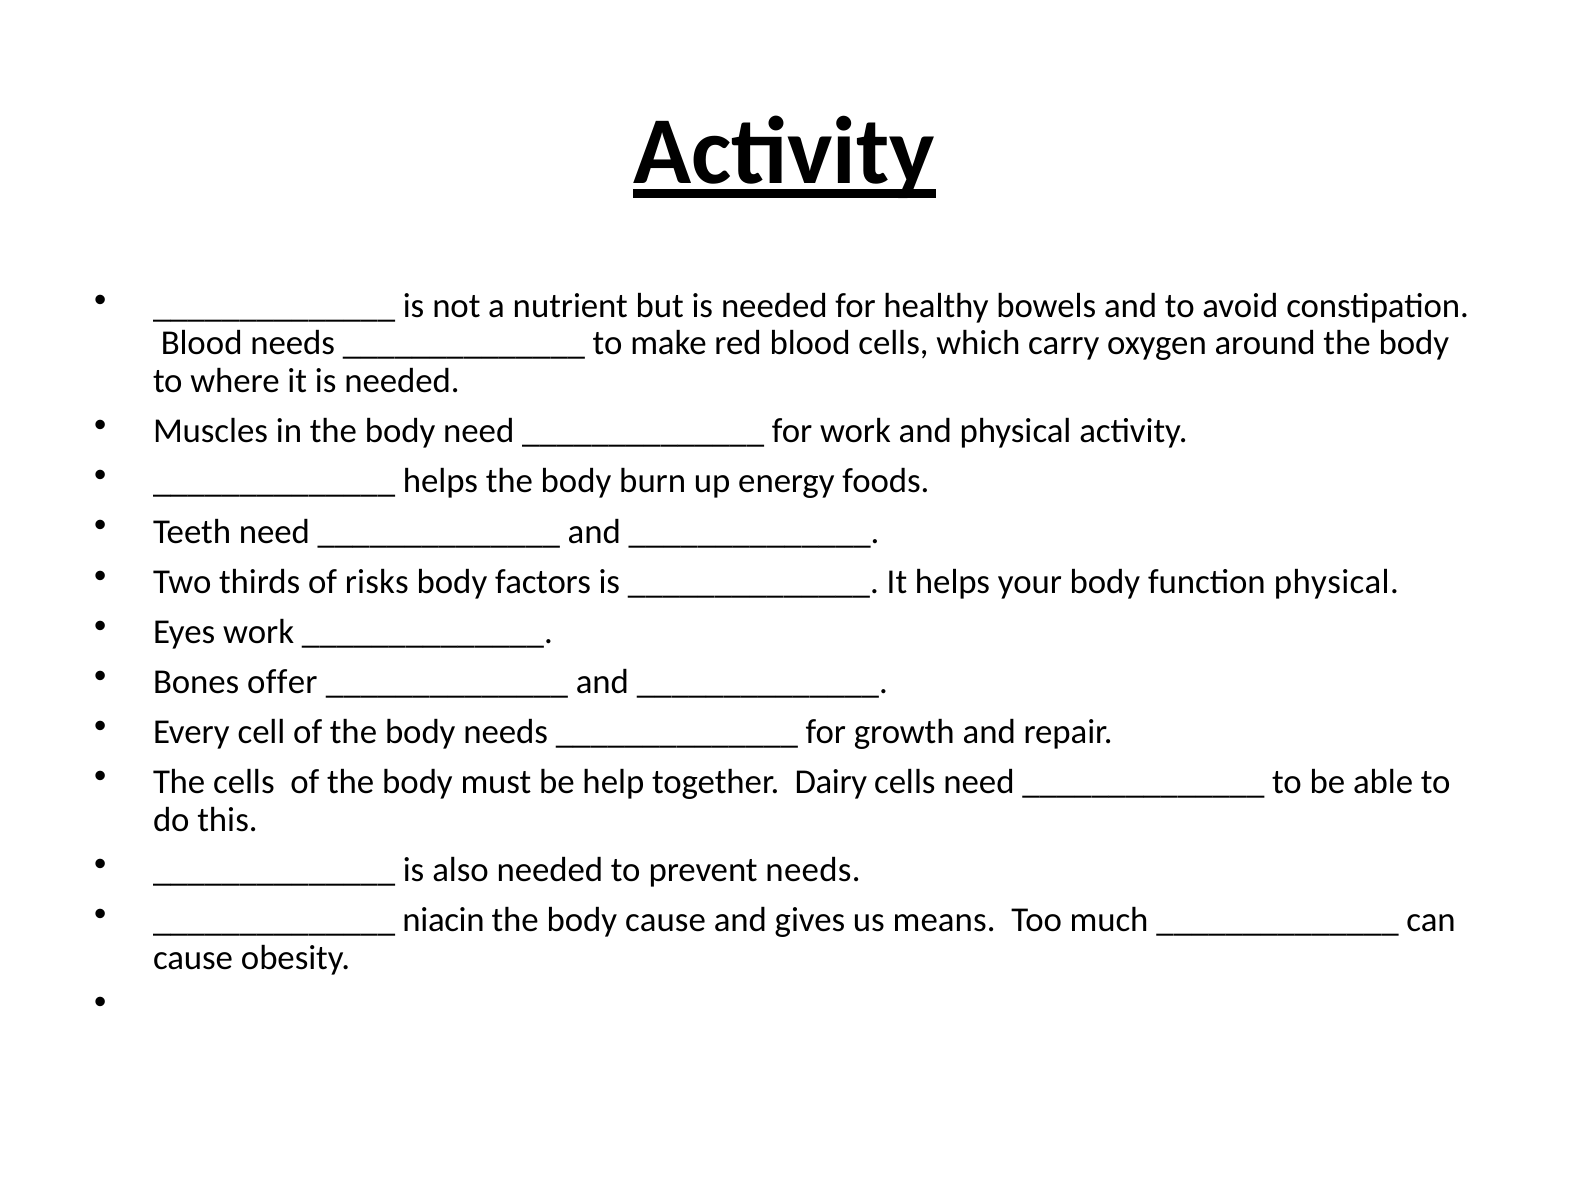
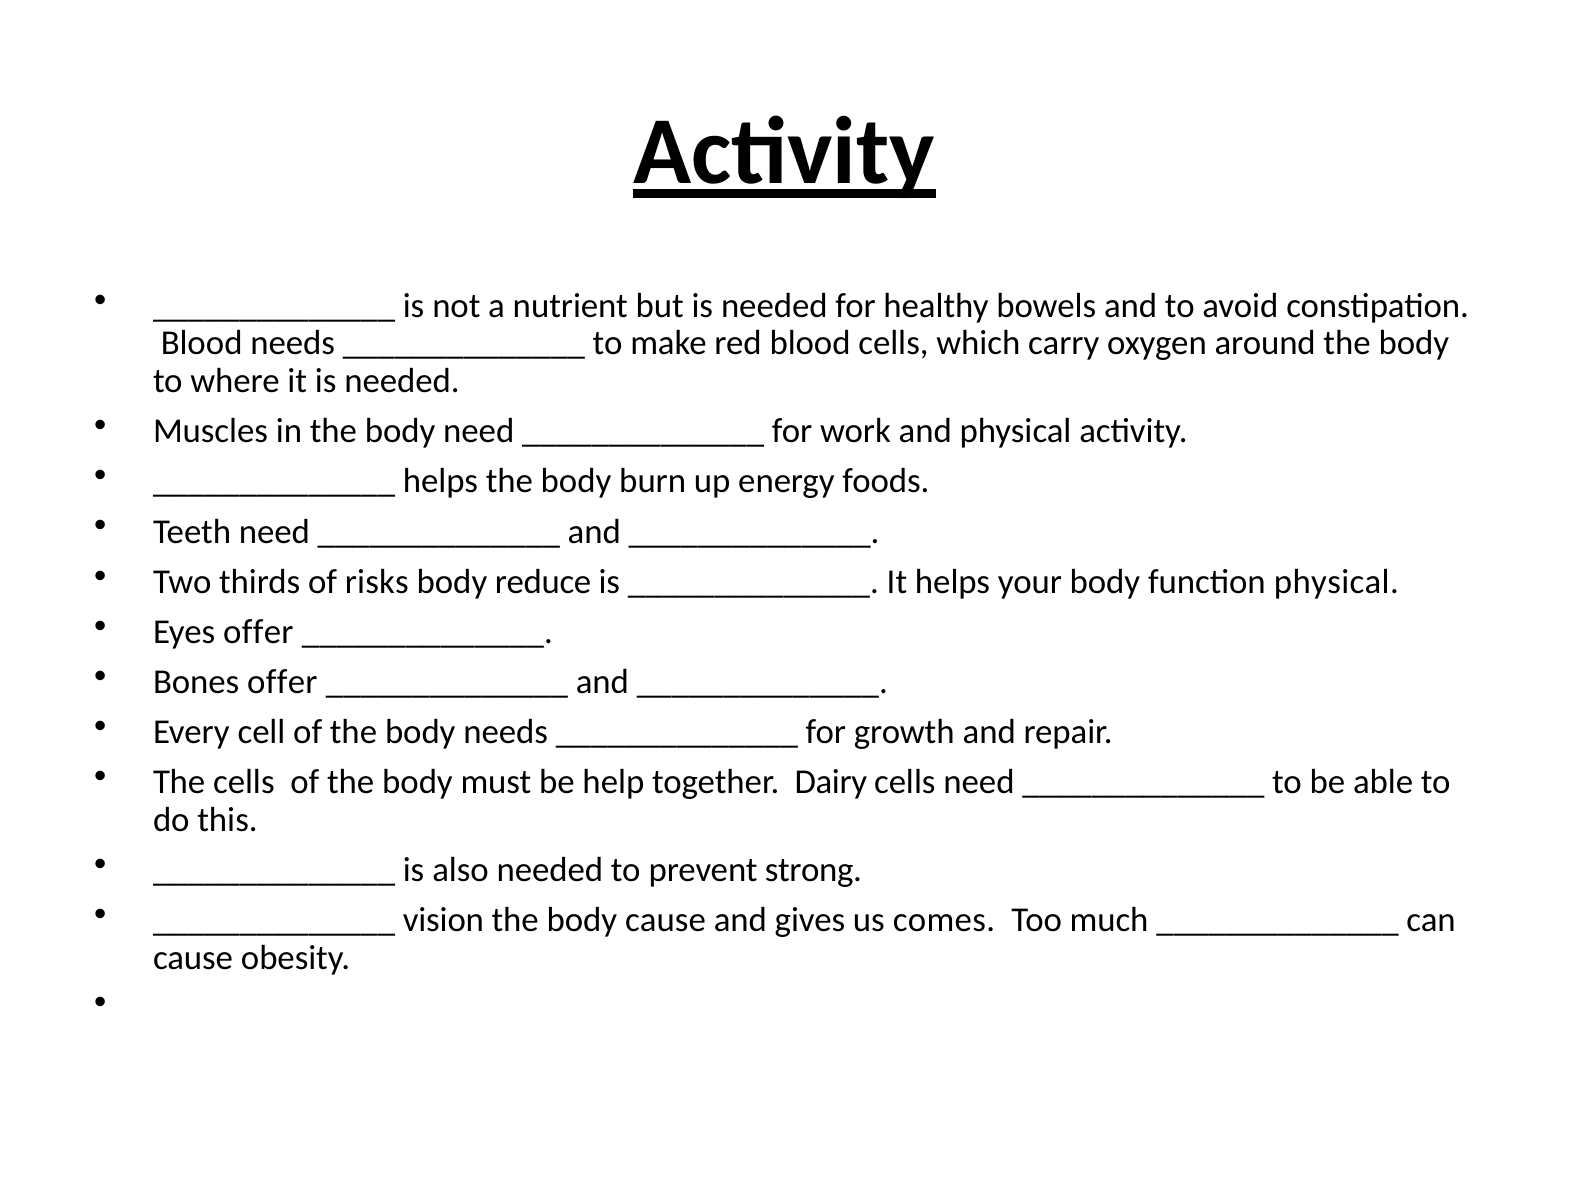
factors: factors -> reduce (543, 582)
Eyes work: work -> offer (258, 632)
prevent needs: needs -> strong (813, 870)
niacin: niacin -> vision (443, 920)
means: means -> comes (944, 920)
